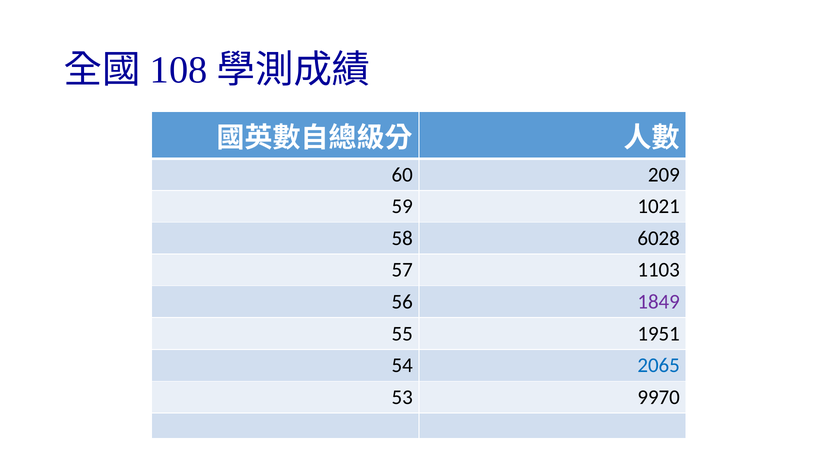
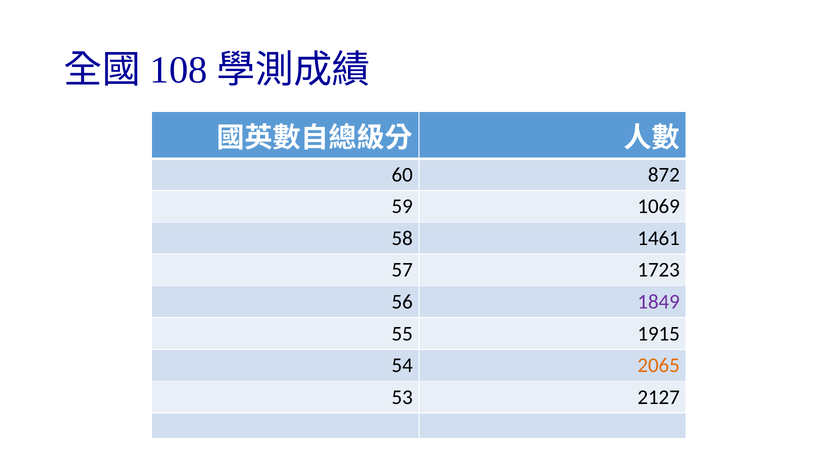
209: 209 -> 872 (664, 175)
1021: 1021 -> 1069 (659, 207)
6028: 6028 -> 1461 (659, 238)
1103: 1103 -> 1723 (659, 270)
1951: 1951 -> 1915 (659, 334)
2065 colour: blue -> orange (659, 366)
9970: 9970 -> 2127 (659, 398)
